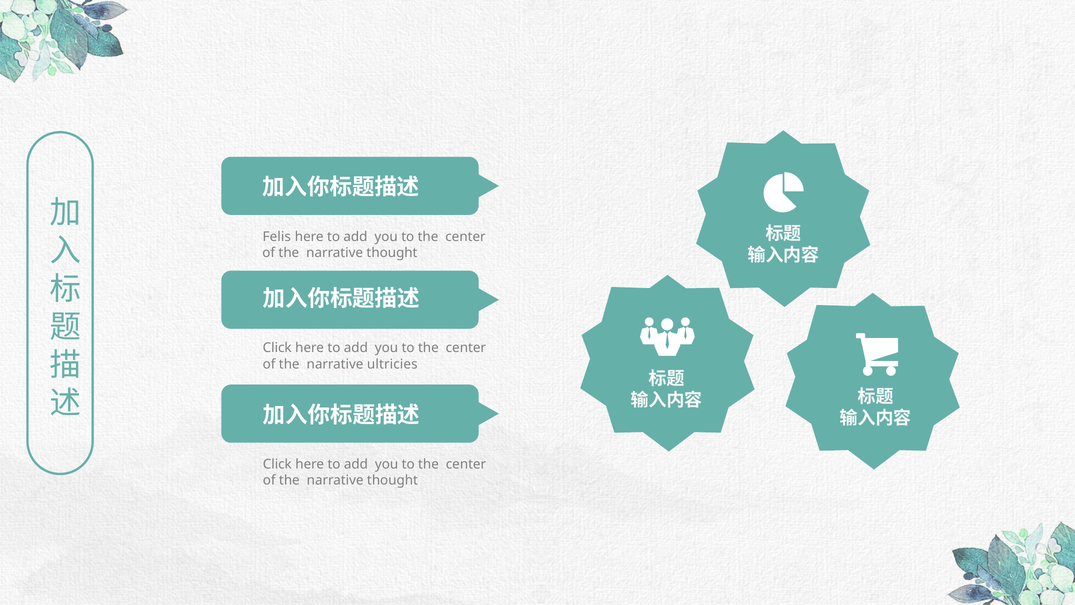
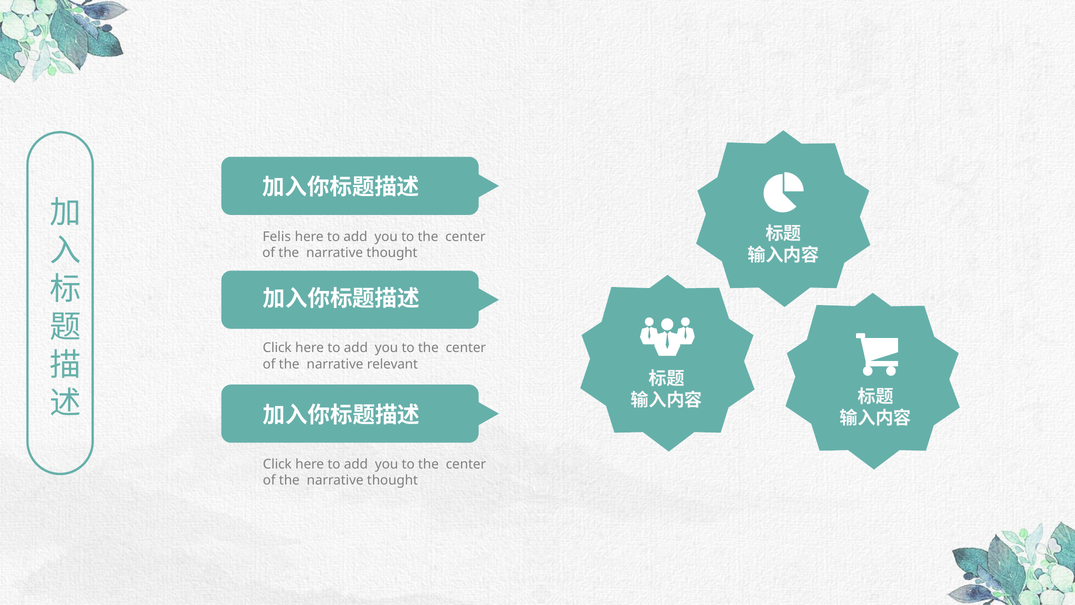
ultricies: ultricies -> relevant (392, 364)
